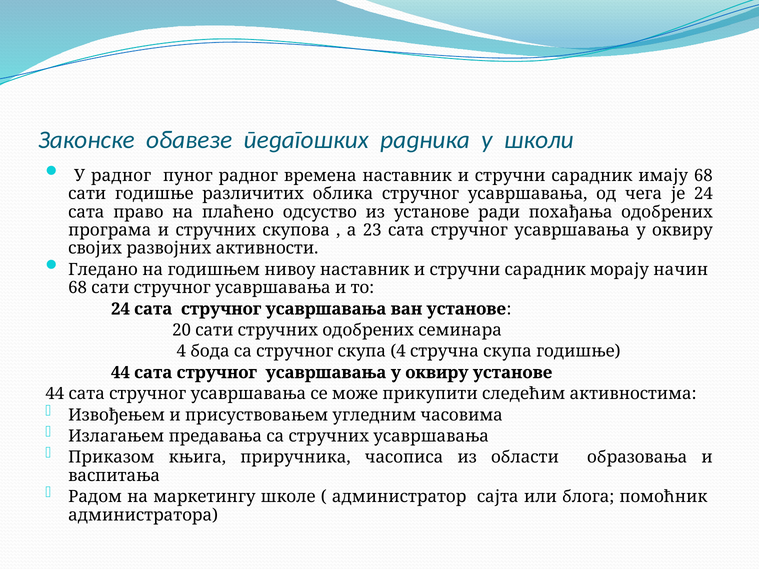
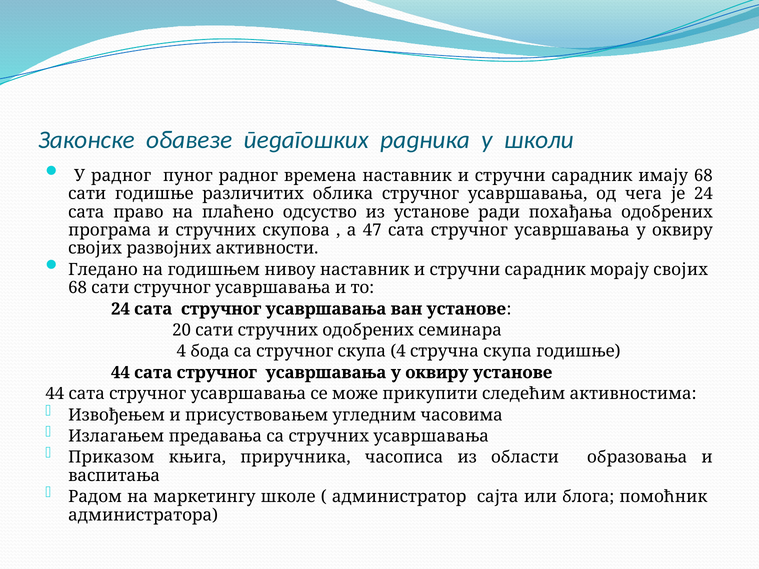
23: 23 -> 47 (372, 230)
морају начин: начин -> својих (681, 270)
